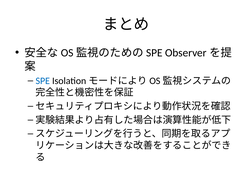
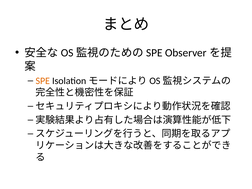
SPE colour: blue -> orange (43, 81)
